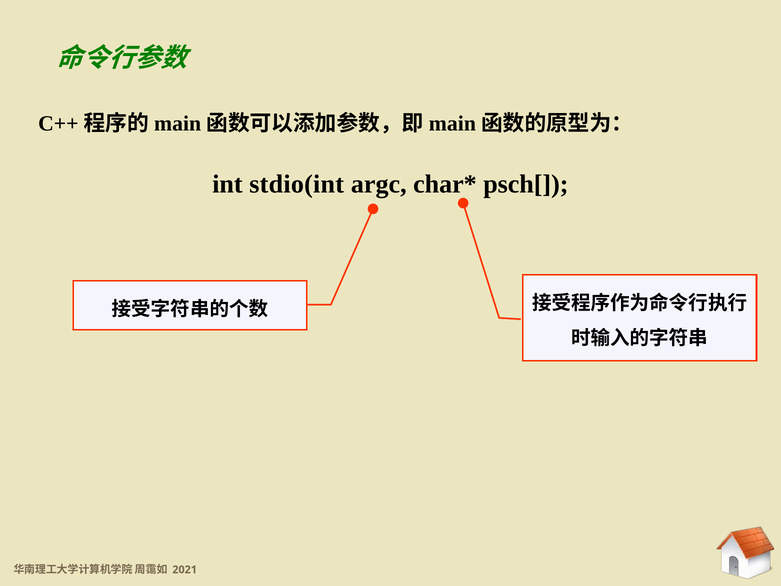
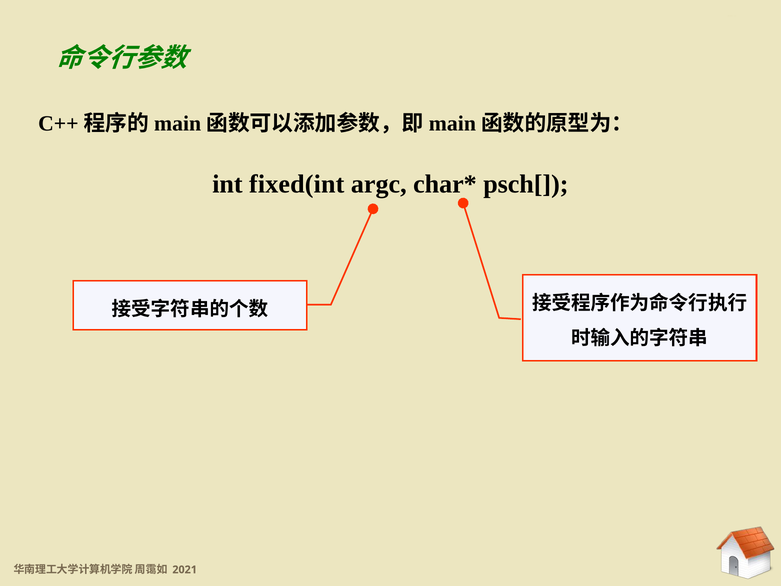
stdio(int: stdio(int -> fixed(int (297, 184)
